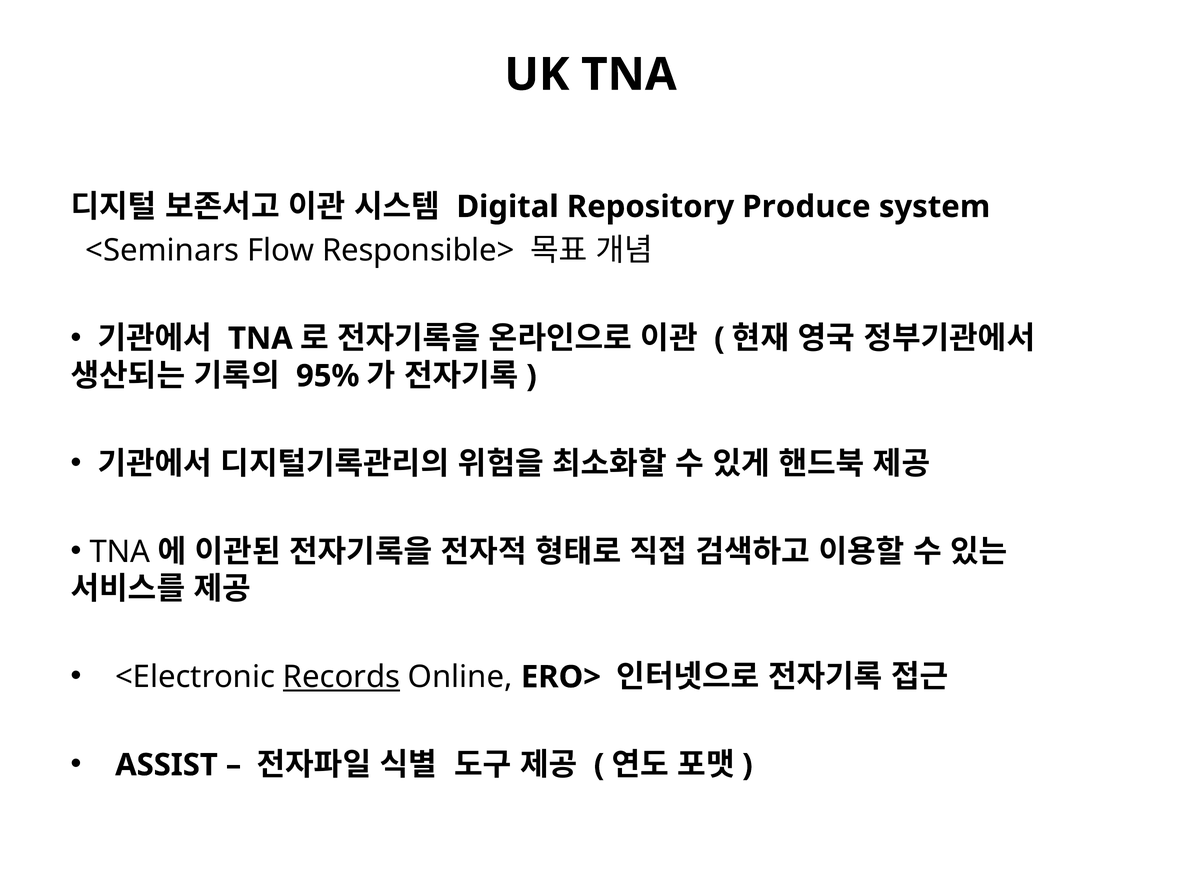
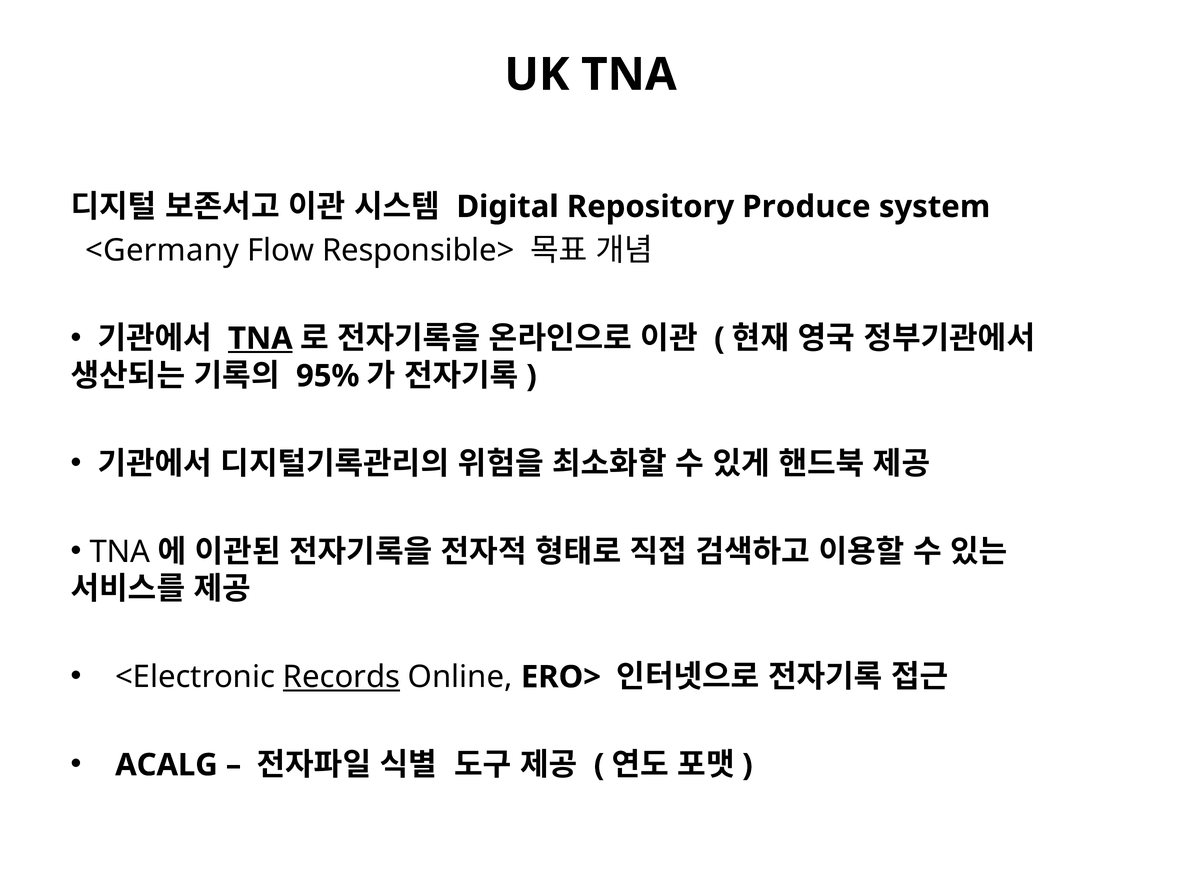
<Seminars: <Seminars -> <Germany (162, 251)
TNA underline: none -> present (260, 338)
ASSIST: ASSIST -> ACALG (166, 765)
